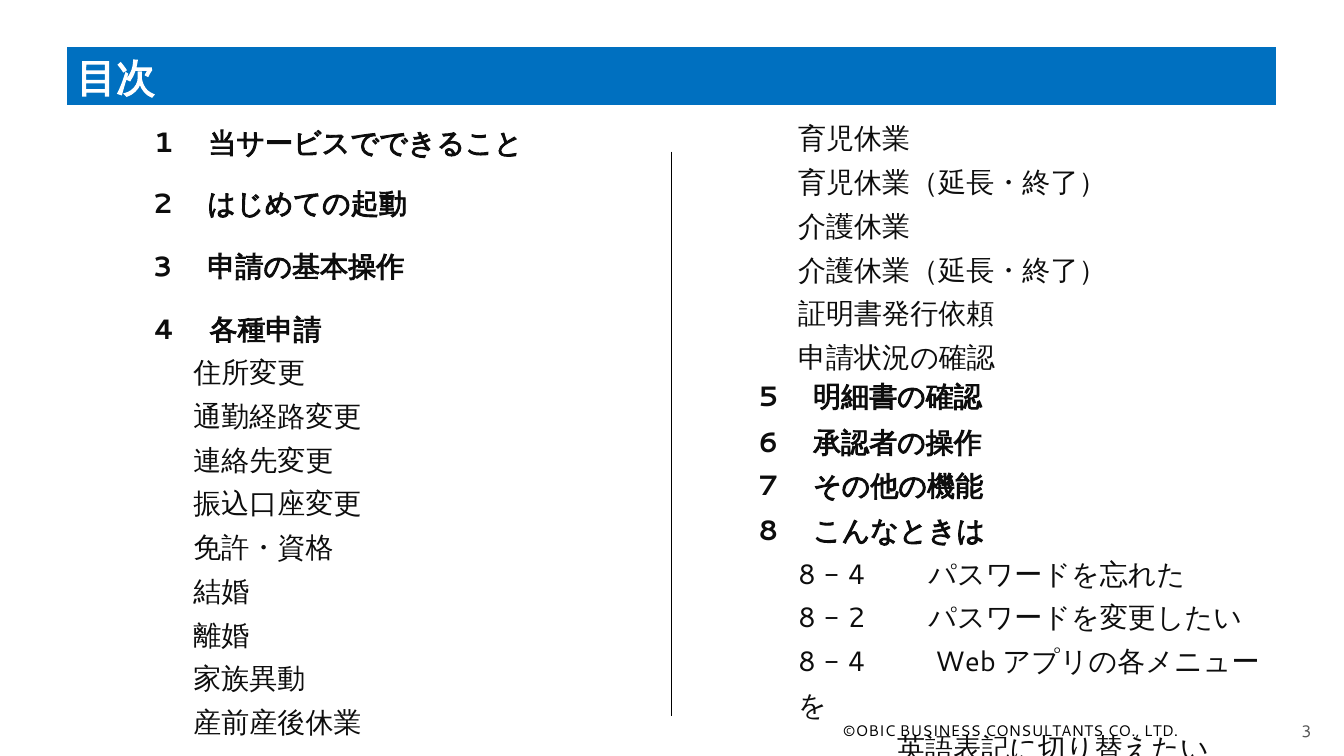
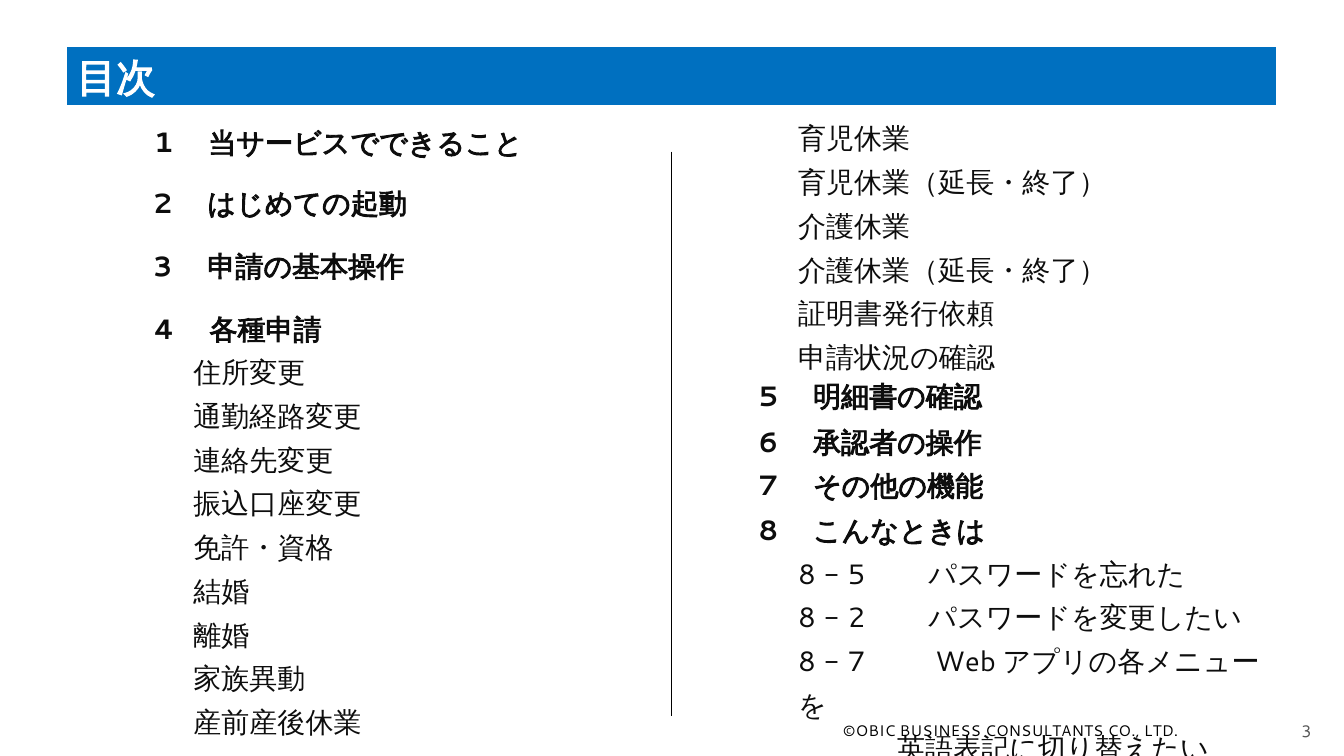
4: 4 -> 5 (857, 575)
4: 4 -> 7 (857, 662)
